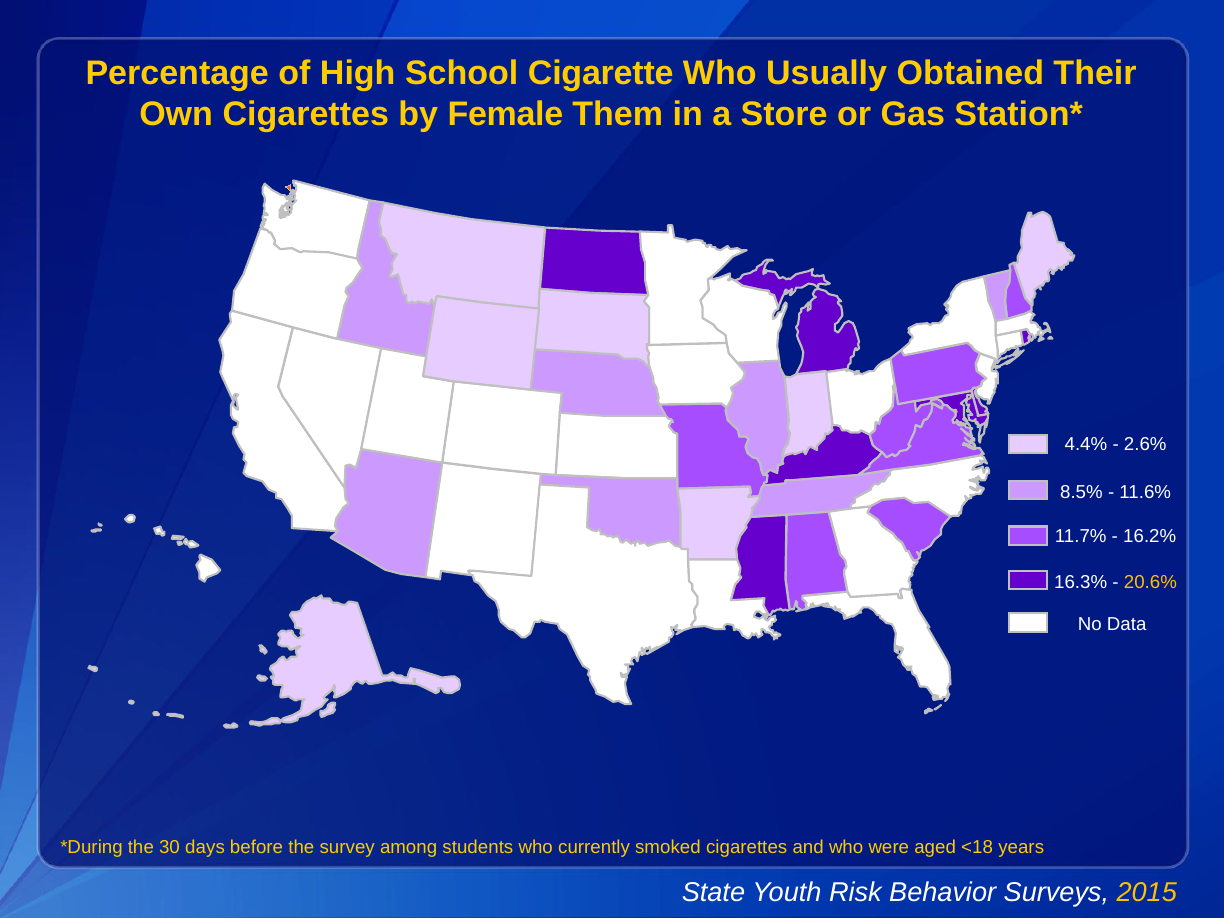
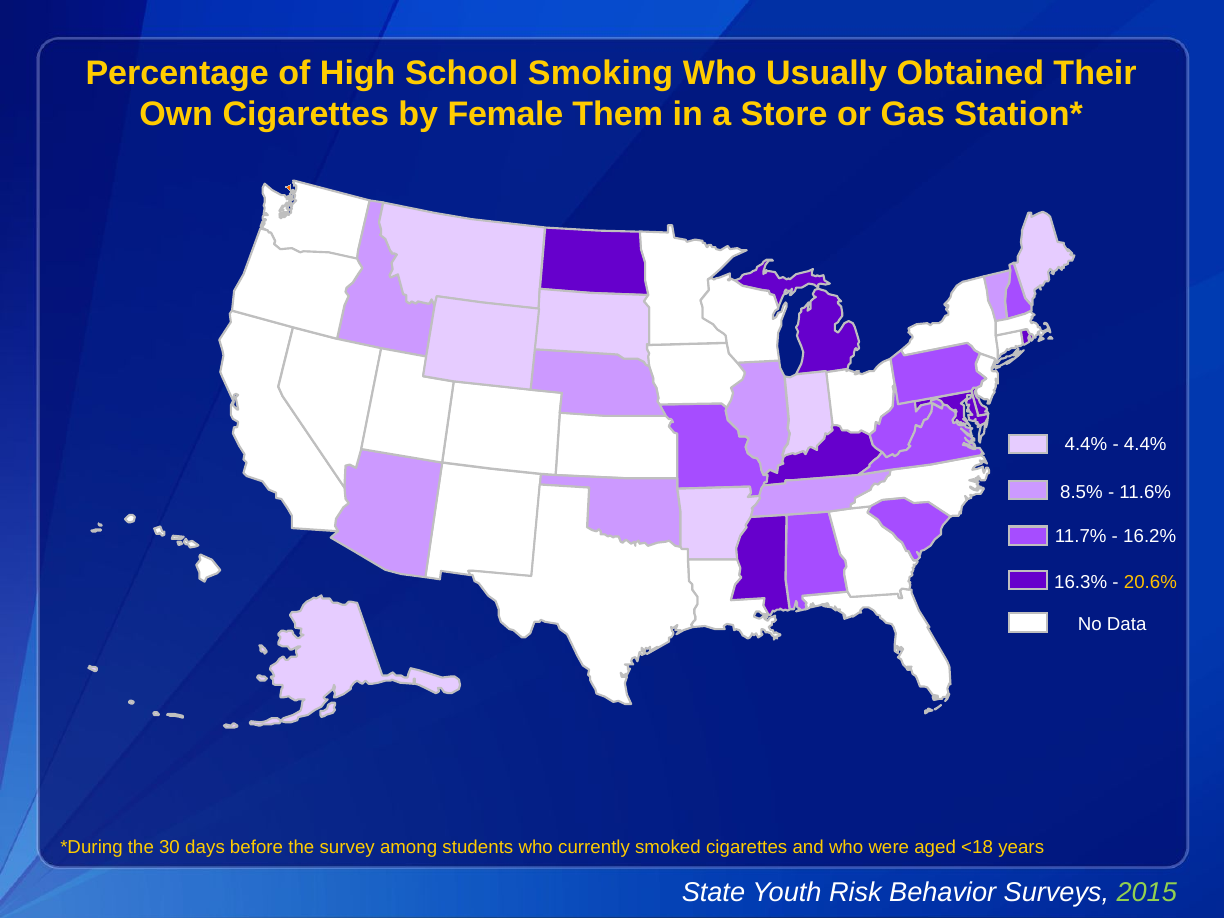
Cigarette: Cigarette -> Smoking (601, 73)
2.6%: 2.6% -> 4.4% (1145, 445)
2015 colour: yellow -> light green (1147, 893)
